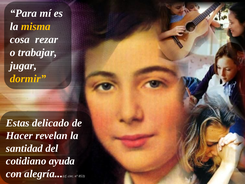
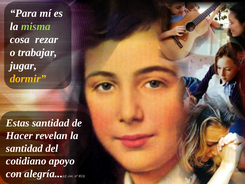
misma colour: yellow -> light green (36, 26)
Estas delicado: delicado -> santidad (51, 123)
ayuda: ayuda -> apoyo (62, 161)
